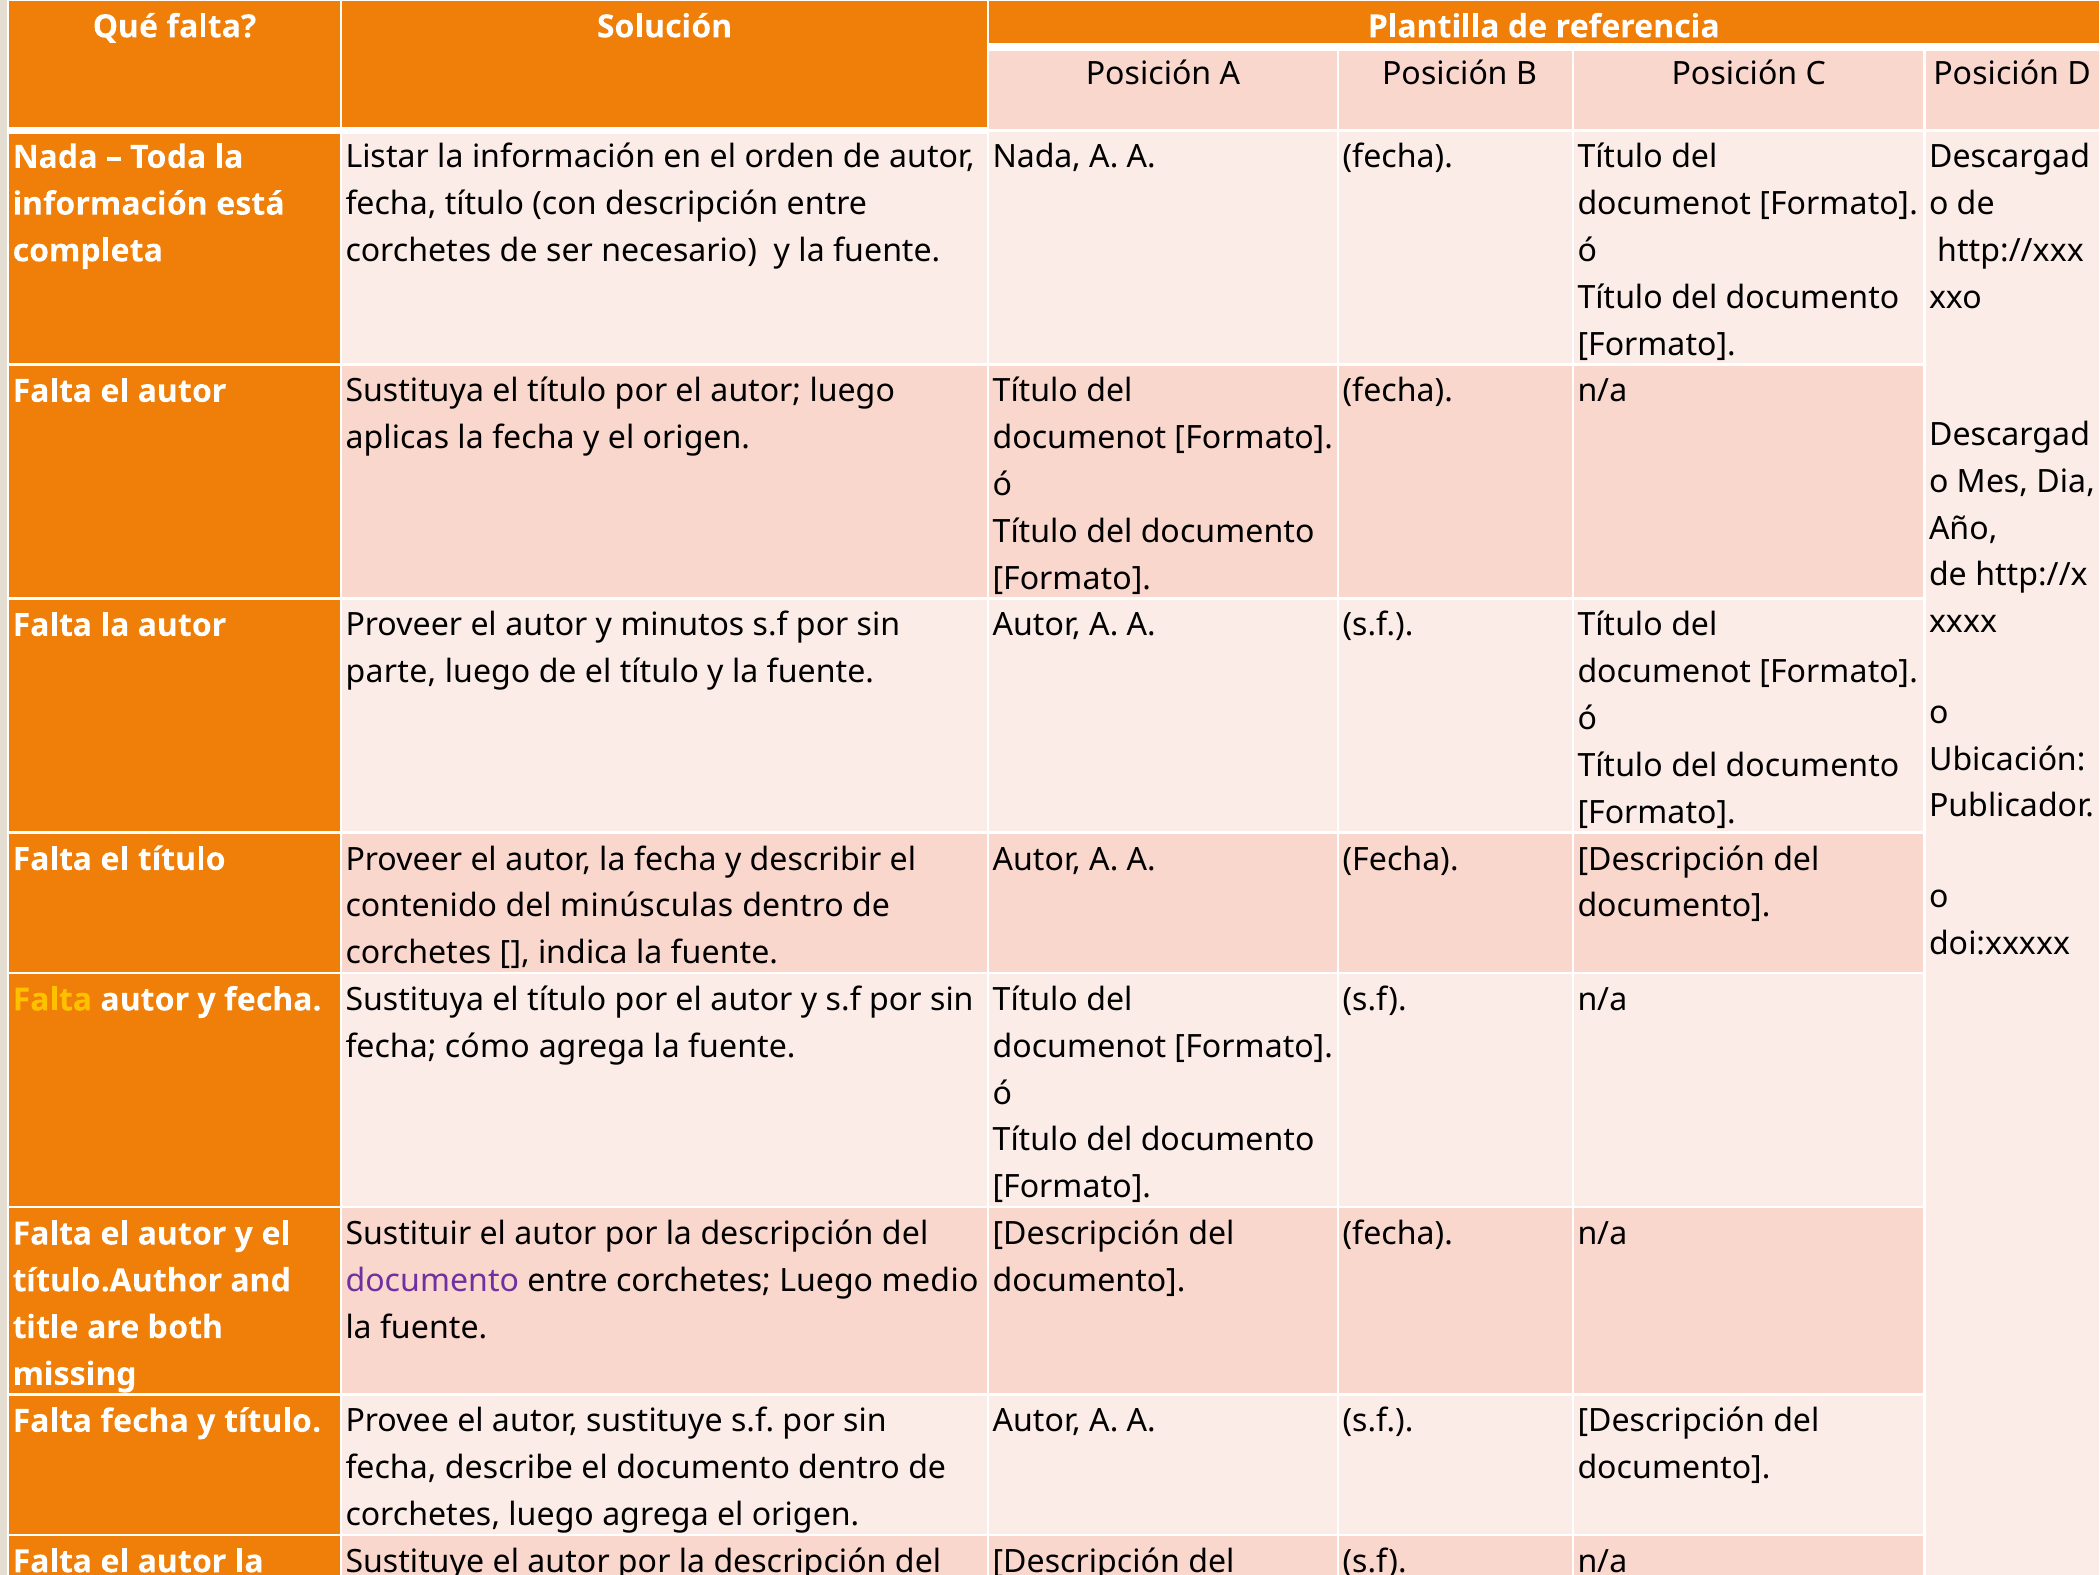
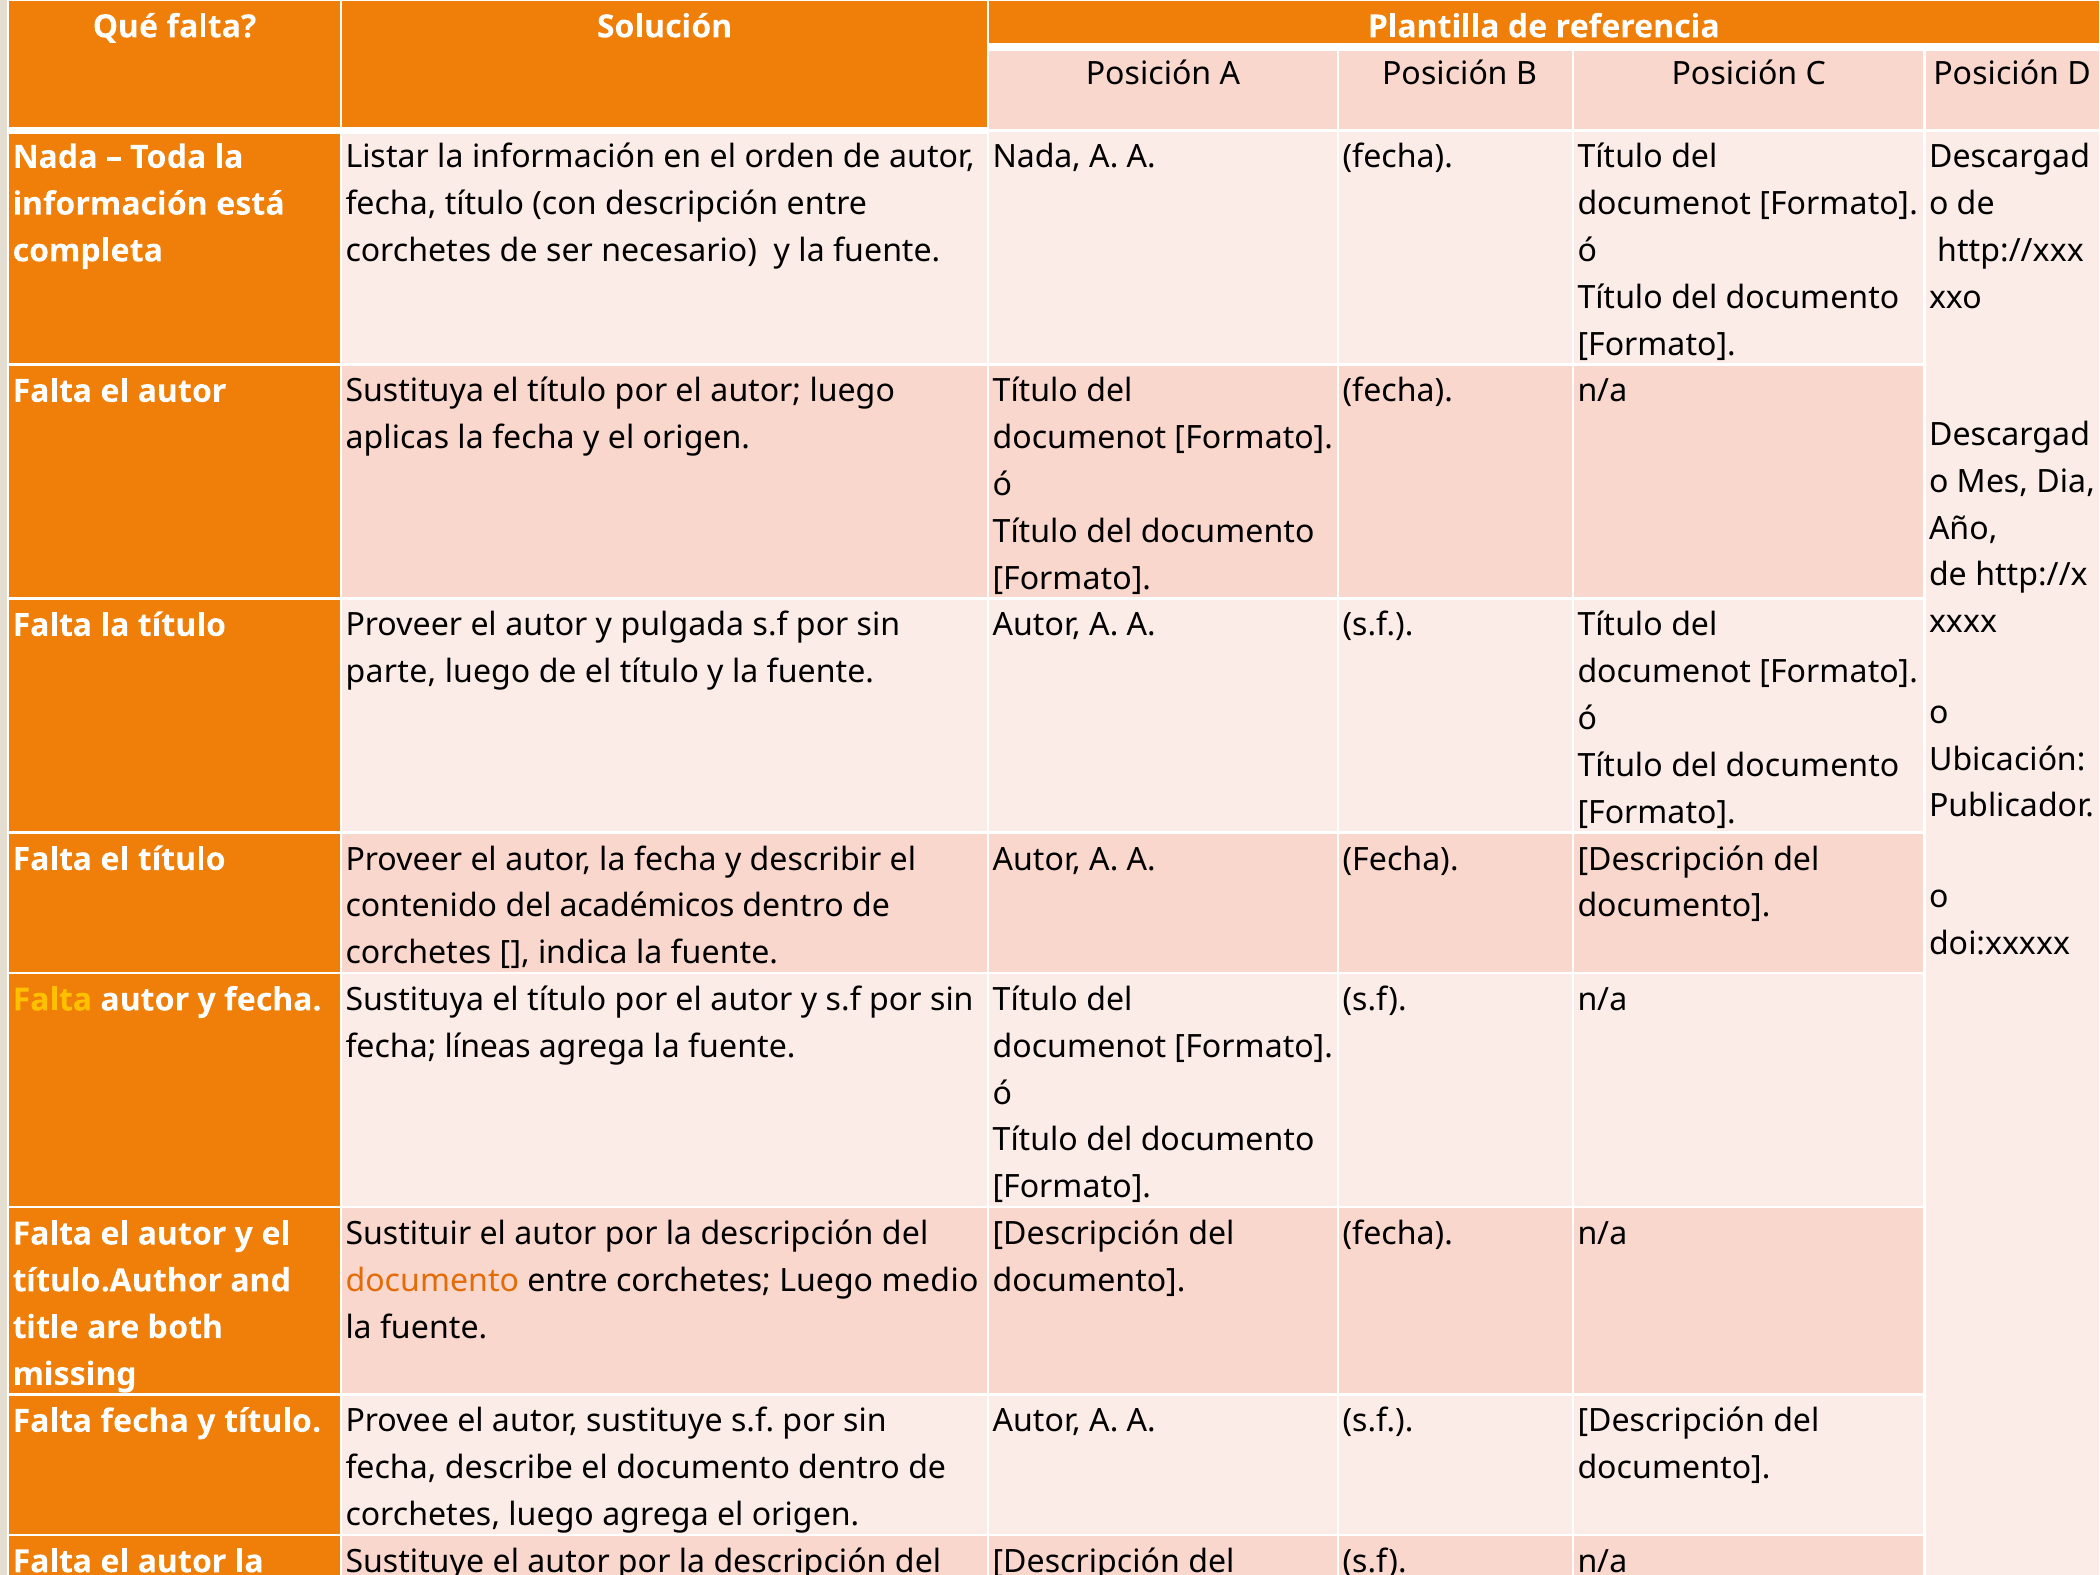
la autor: autor -> título (182, 625)
minutos: minutos -> pulgada (682, 625)
minúsculas: minúsculas -> académicos (647, 906)
cómo: cómo -> líneas (488, 1047)
documento colour: purple -> orange (432, 1281)
